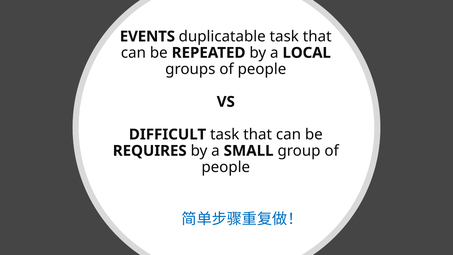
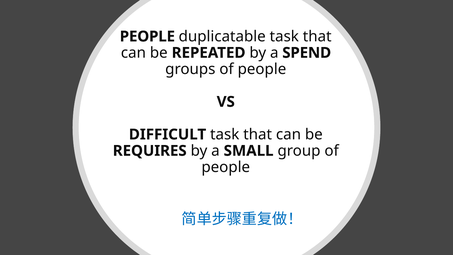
EVENTS: EVENTS -> PEOPLE (147, 36)
LOCAL: LOCAL -> SPEND (307, 53)
